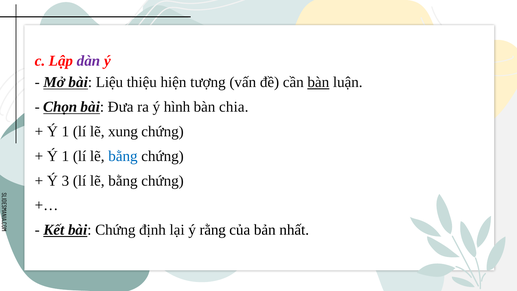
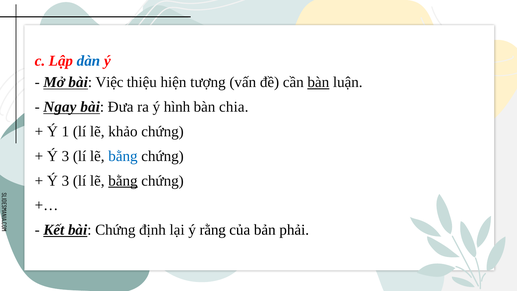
dàn colour: purple -> blue (89, 61)
Liệu: Liệu -> Việc (109, 82)
Chọn: Chọn -> Ngay (60, 107)
xung: xung -> khảo (123, 131)
1: 1 -> 3 (65, 156)
bằng underline: none -> present (123, 181)
nhất: nhất -> phải (294, 230)
